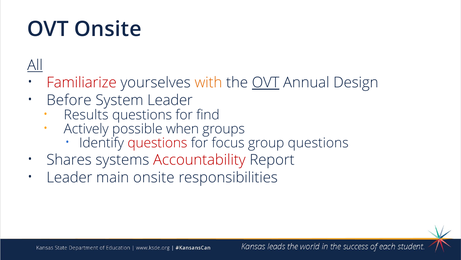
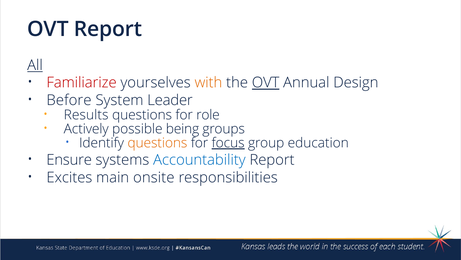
OVT Onsite: Onsite -> Report (108, 29)
find: find -> role (208, 115)
when: when -> being (183, 129)
questions colour: red -> orange (157, 143)
focus underline: none -> present (228, 143)
group questions: questions -> education (318, 143)
Shares: Shares -> Ensure (69, 160)
Accountability colour: red -> blue (199, 160)
Leader: Leader -> Excites (69, 177)
